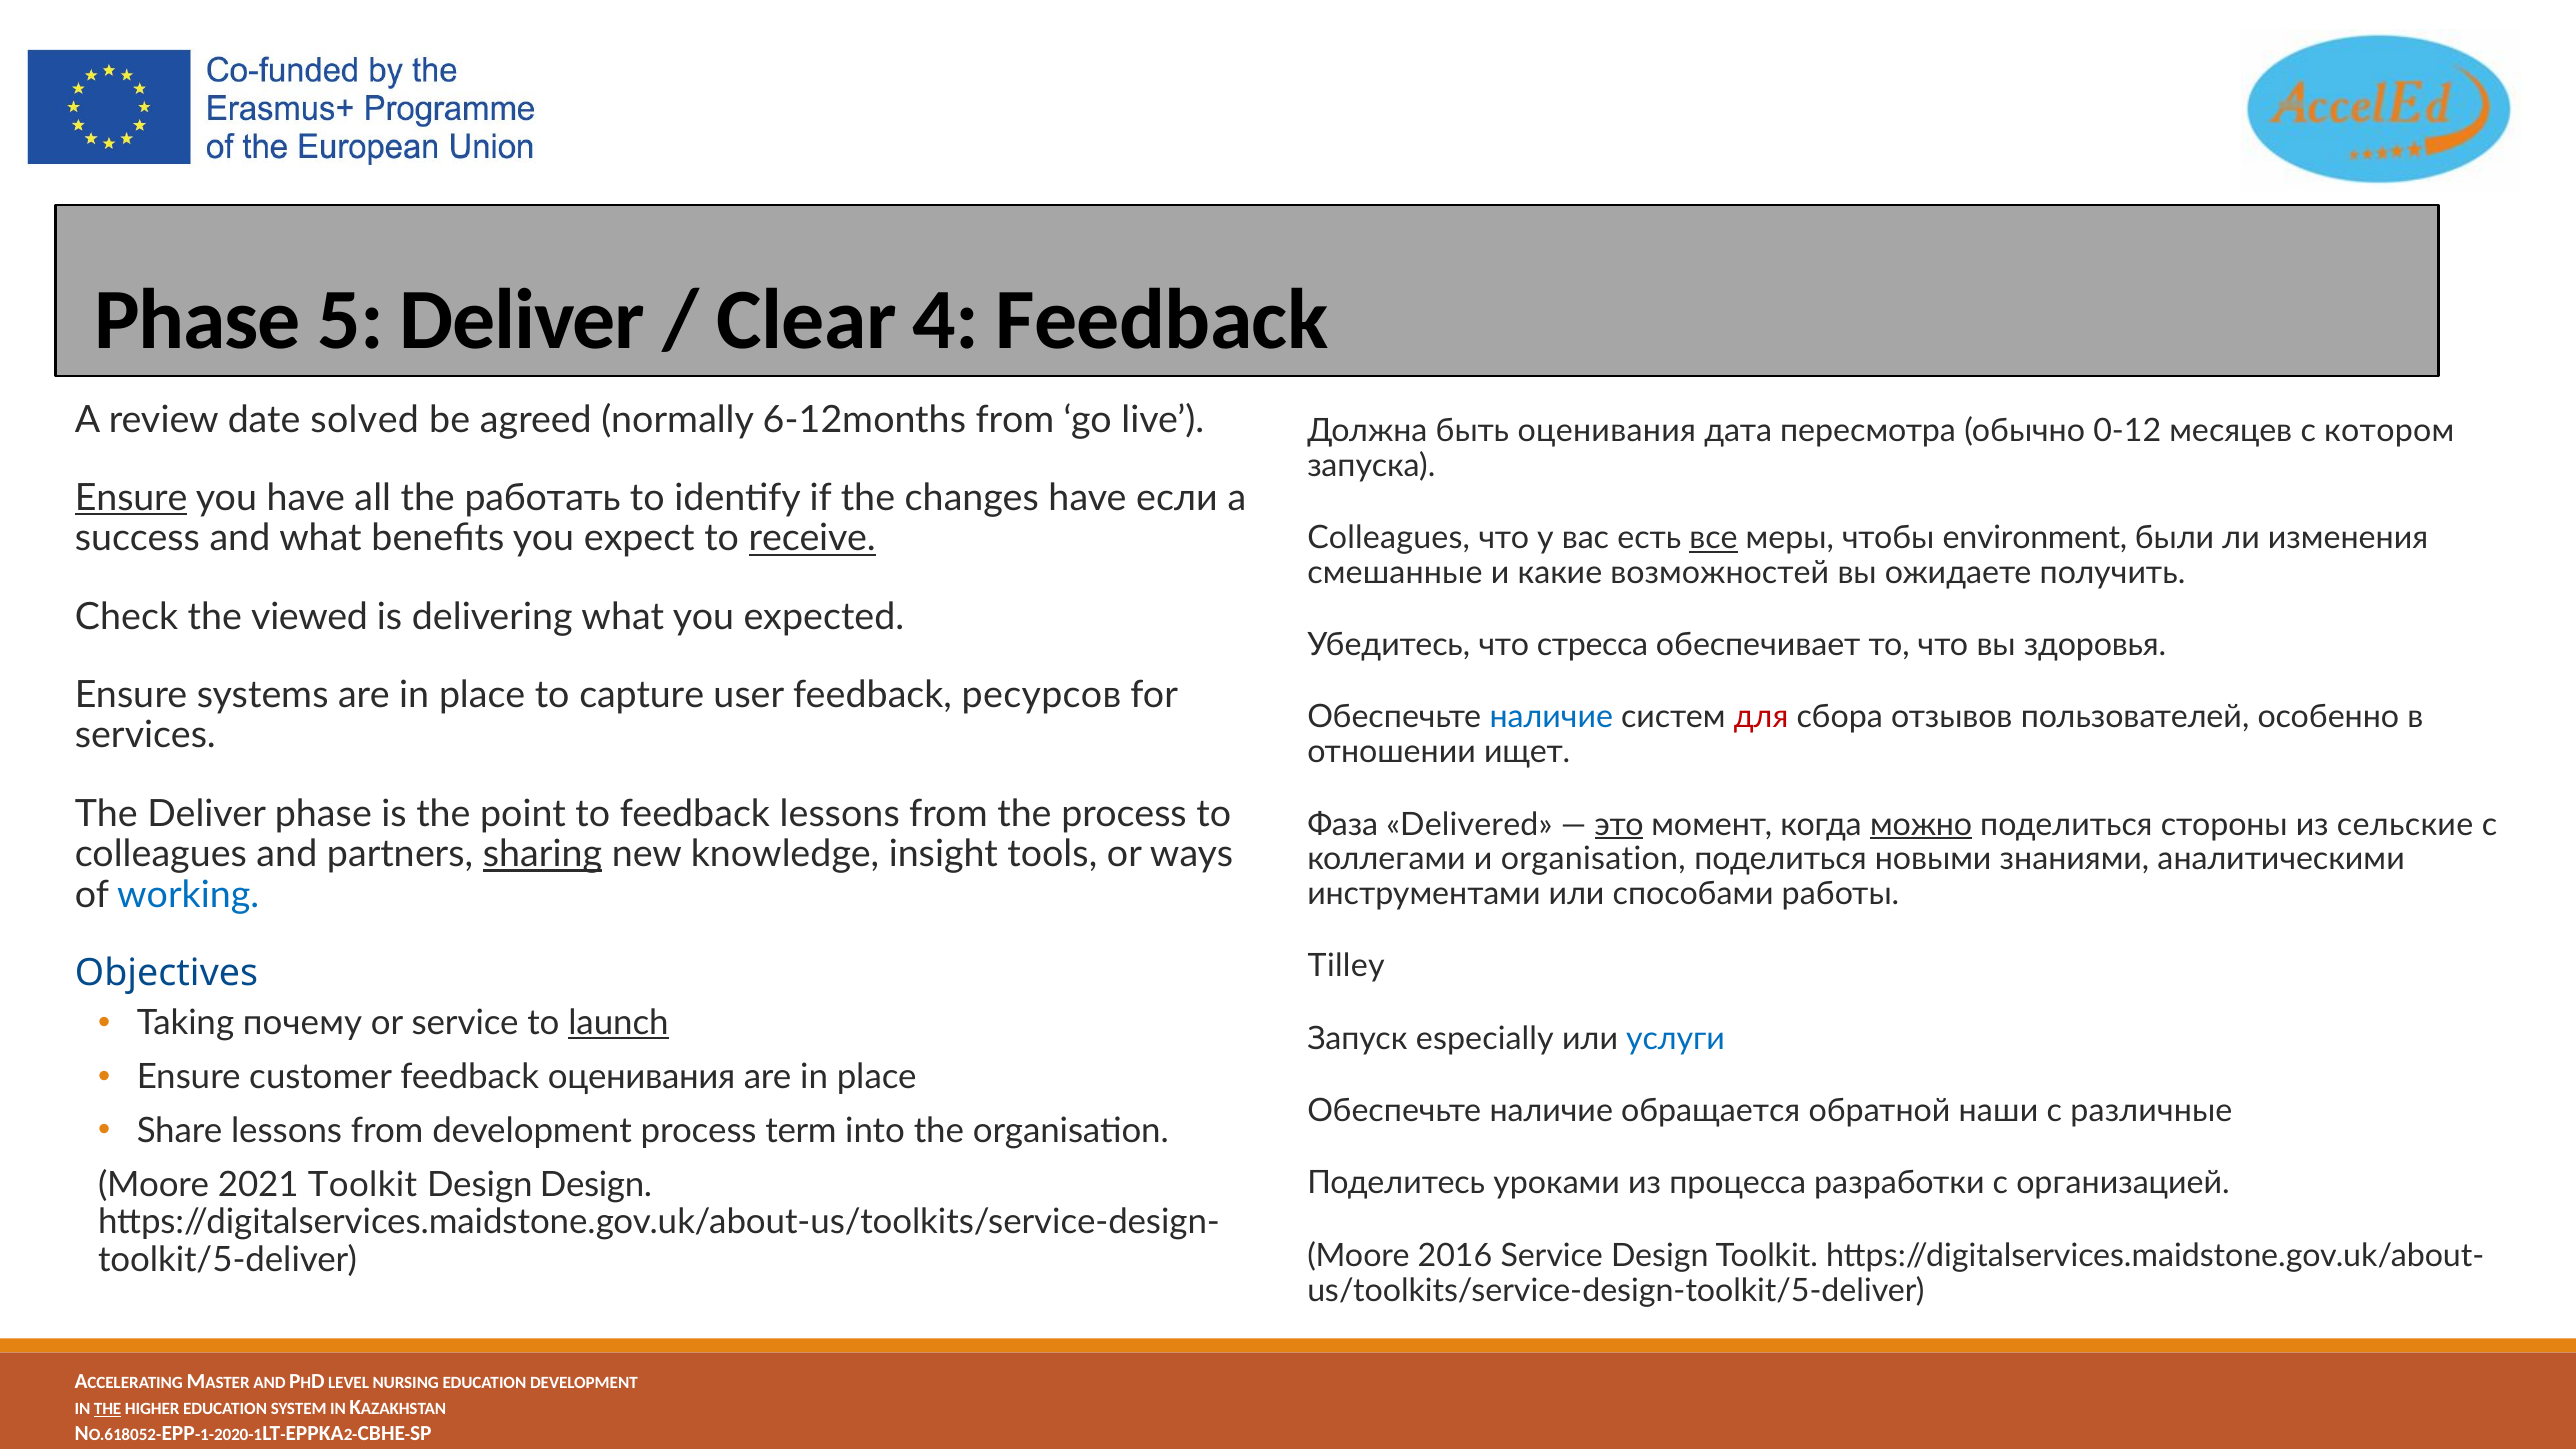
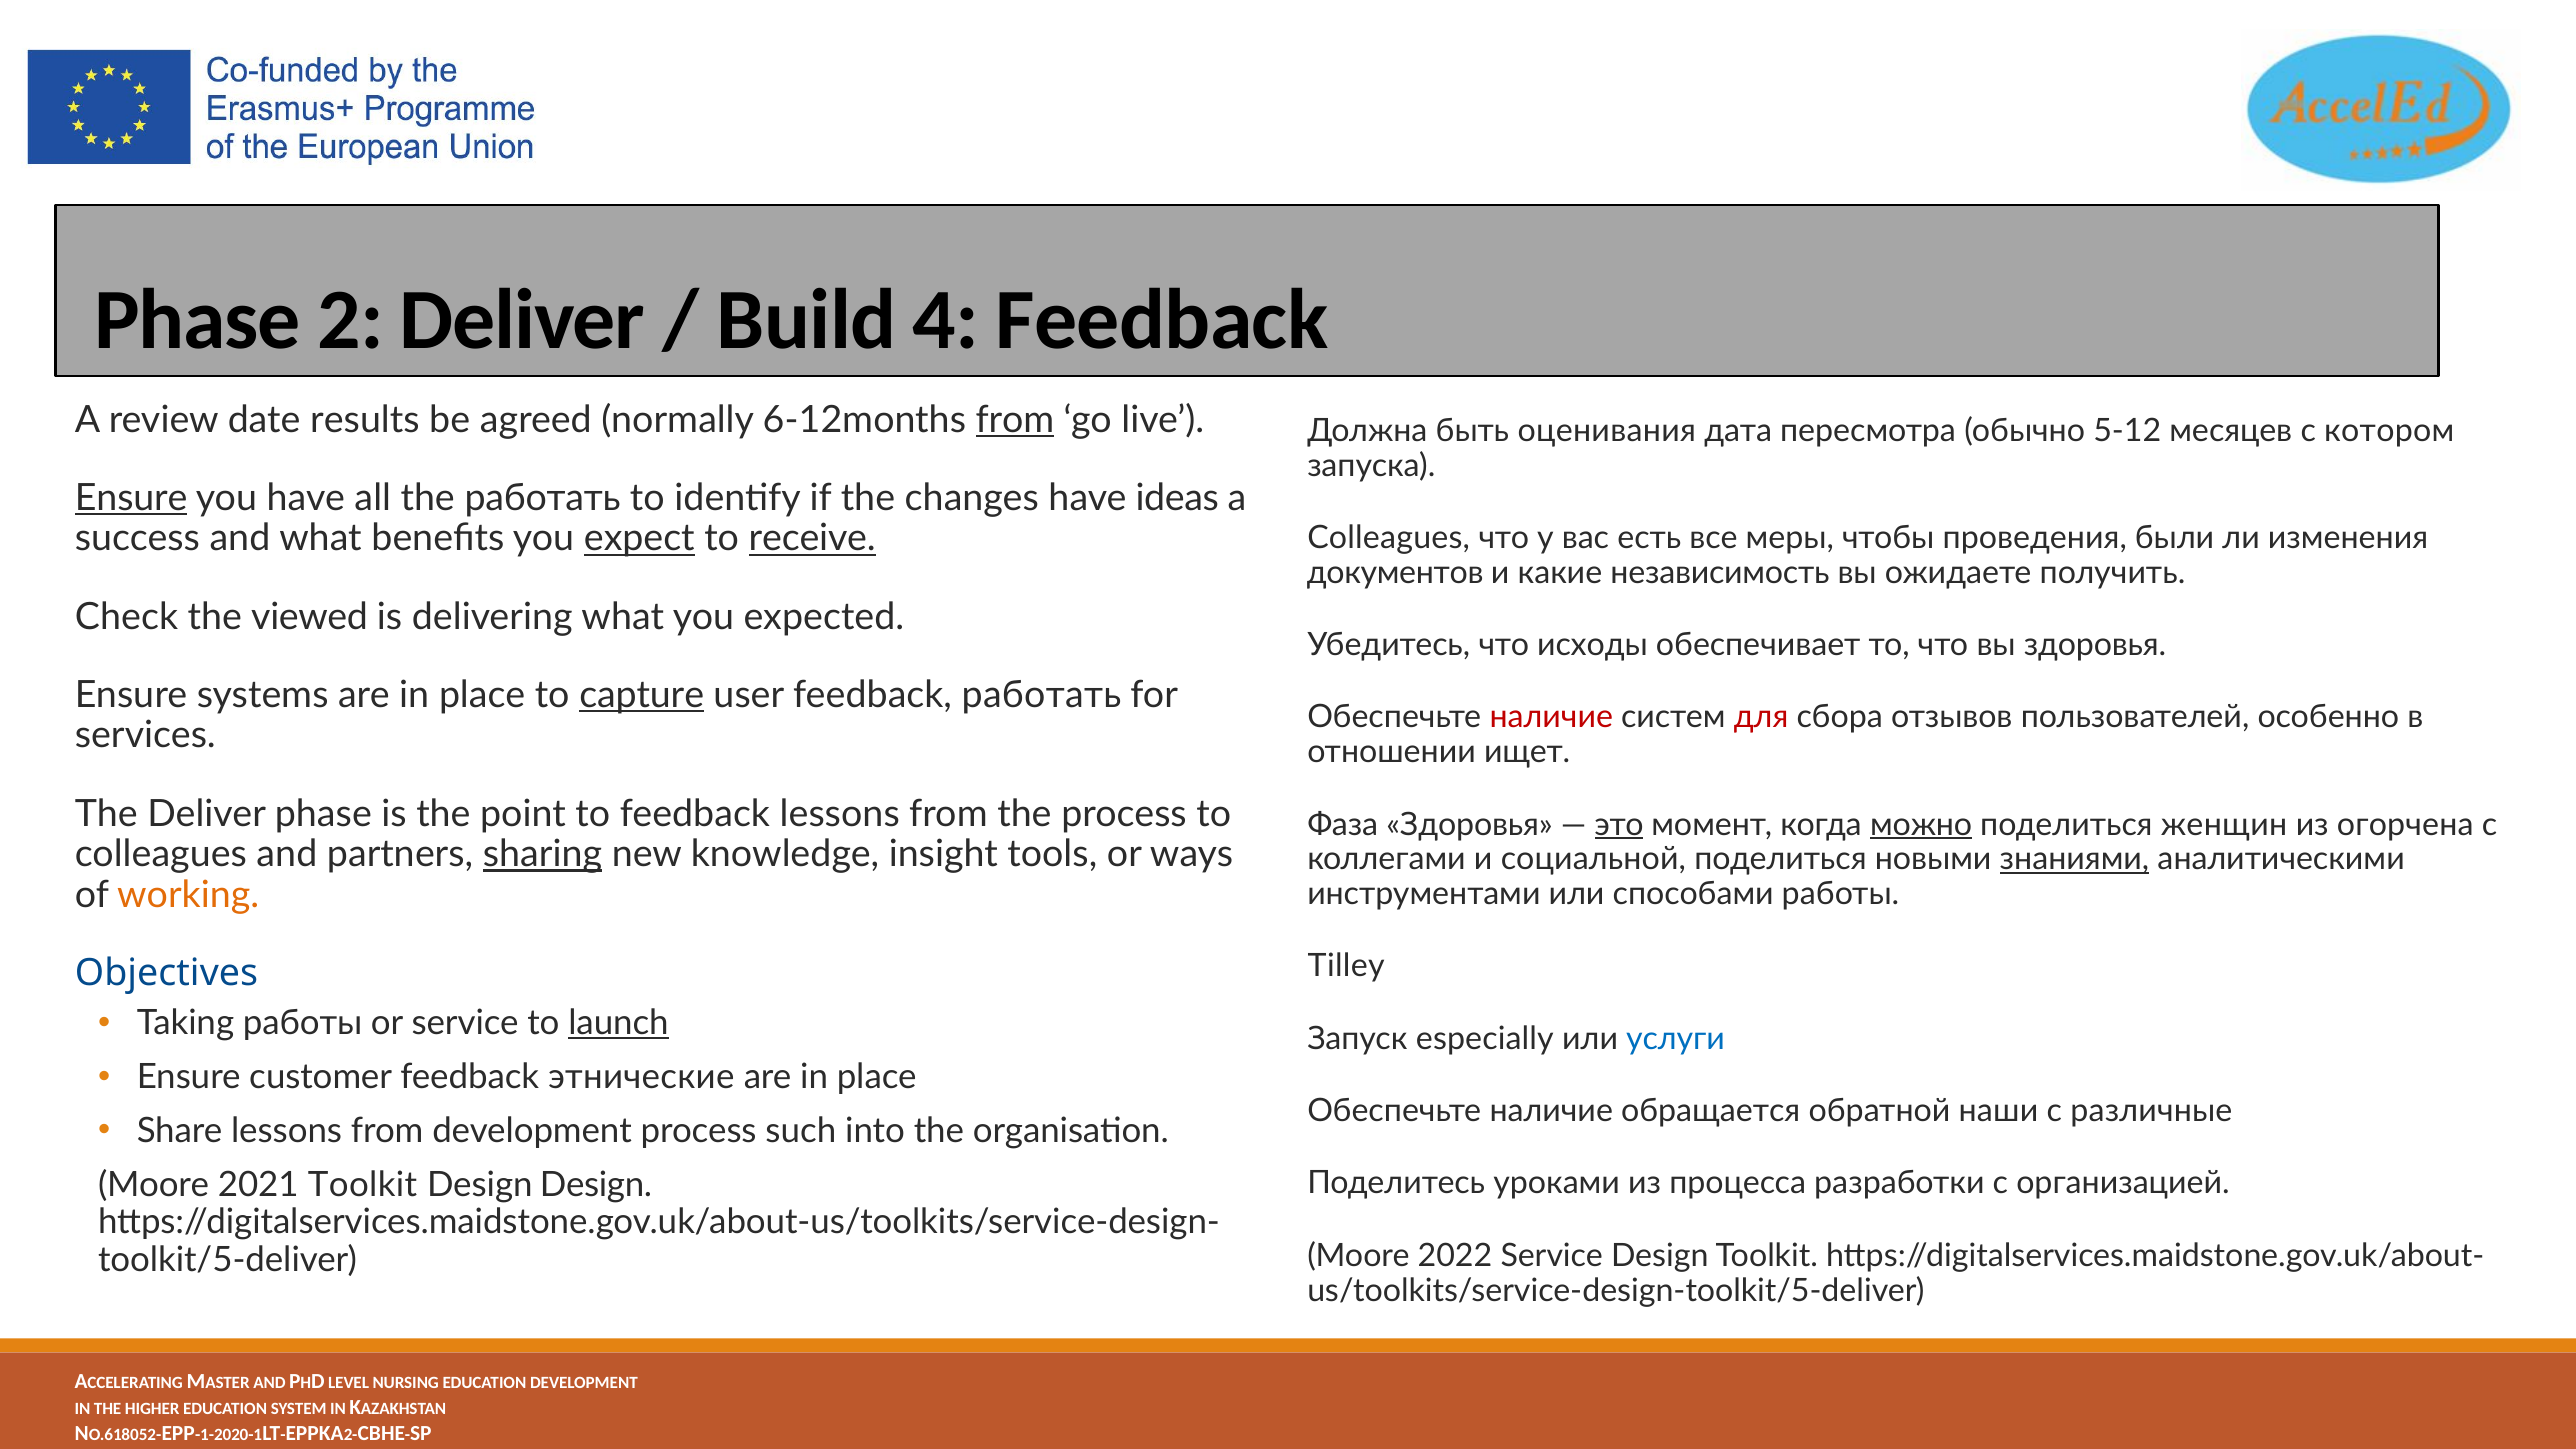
5: 5 -> 2 (351, 320)
Clear: Clear -> Build (807, 320)
solved: solved -> results (365, 420)
from underline: none -> present (1015, 420)
0-12: 0-12 -> 5-12 (2127, 431)
если: если -> ideas (1177, 498)
expect underline: none -> present (639, 539)
все underline: present -> none (1713, 538)
environment: environment -> проведения (2035, 538)
смешанные: смешанные -> документов (1395, 573)
возможностей: возможностей -> независимость (1720, 573)
стресса: стресса -> исходы (1592, 645)
capture underline: none -> present (642, 695)
feedback ресурсов: ресурсов -> работать (1041, 695)
наличие colour: blue -> red (1551, 717)
Фаза Delivered: Delivered -> Здоровья (1469, 824)
стороны: стороны -> женщин (2224, 824)
сельские: сельские -> огорчена (2405, 824)
и organisation: organisation -> социальной (1593, 859)
знаниями underline: none -> present (2074, 859)
working colour: blue -> orange (188, 895)
Taking почему: почему -> работы (303, 1023)
feedback оценивания: оценивания -> этнические (641, 1077)
term: term -> such (801, 1131)
2016: 2016 -> 2022 (1455, 1256)
THE underline: present -> none (108, 1409)
